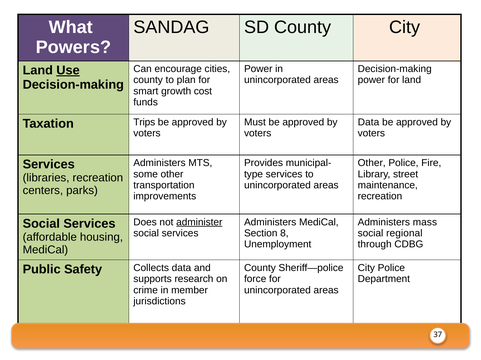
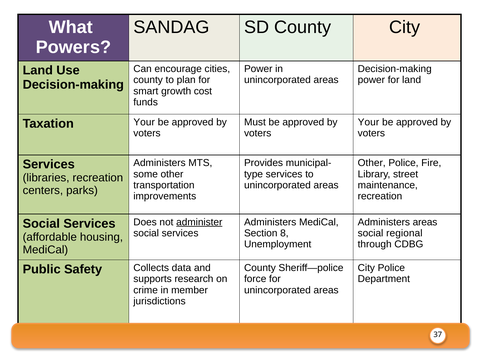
Use underline: present -> none (68, 71)
Data: Data -> Your (369, 122)
Taxation Trips: Trips -> Your (144, 122)
Administers mass: mass -> areas (425, 222)
